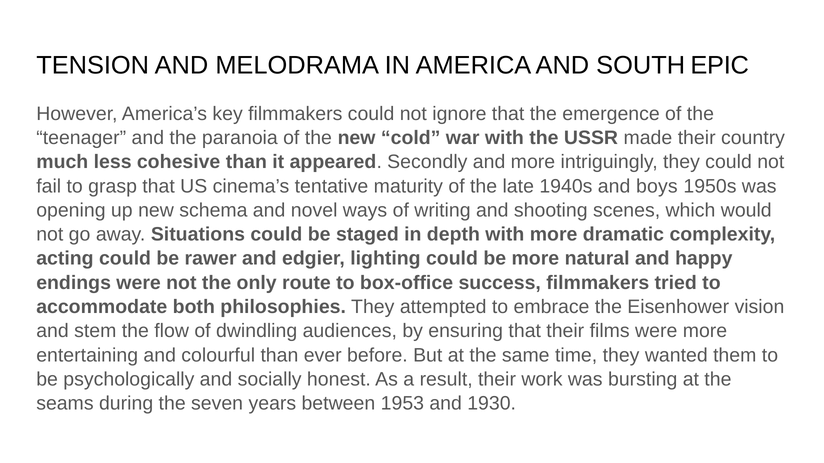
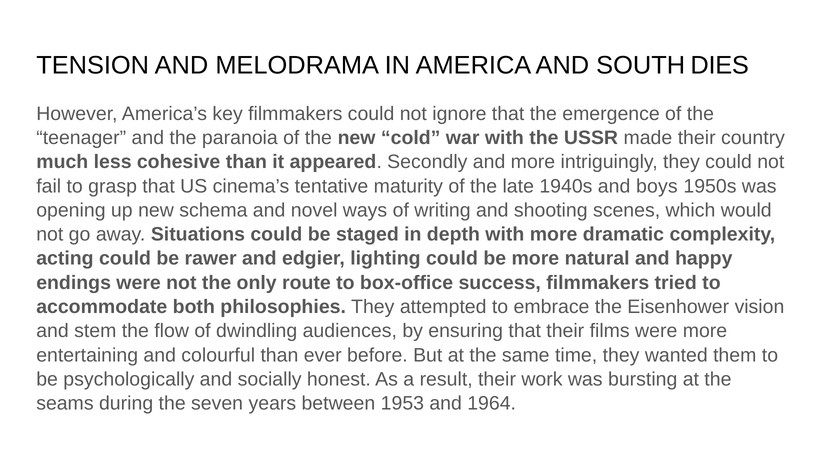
EPIC: EPIC -> DIES (720, 65)
1930: 1930 -> 1964 (492, 404)
